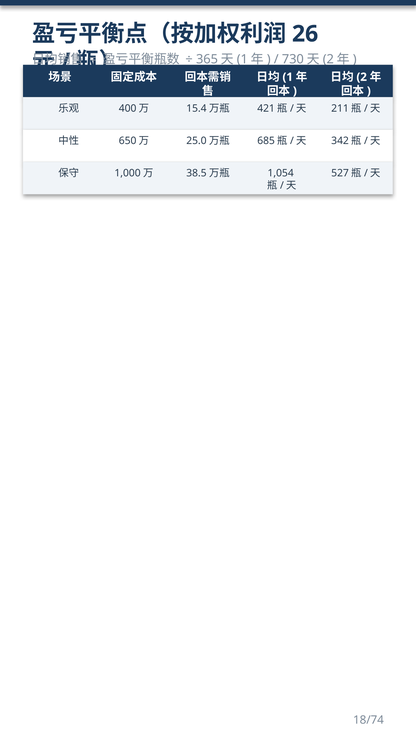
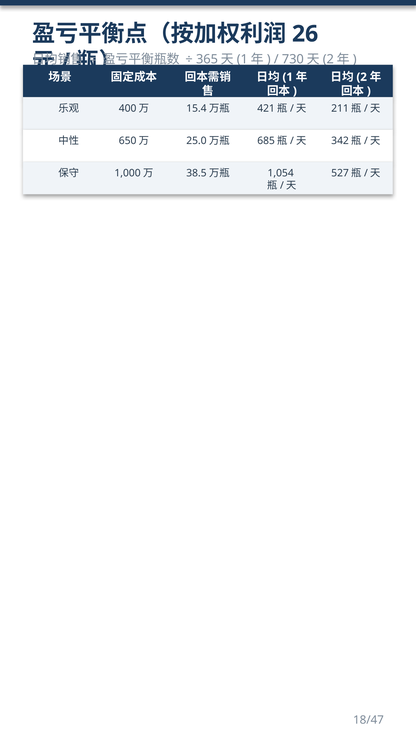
18/74: 18/74 -> 18/47 (368, 719)
